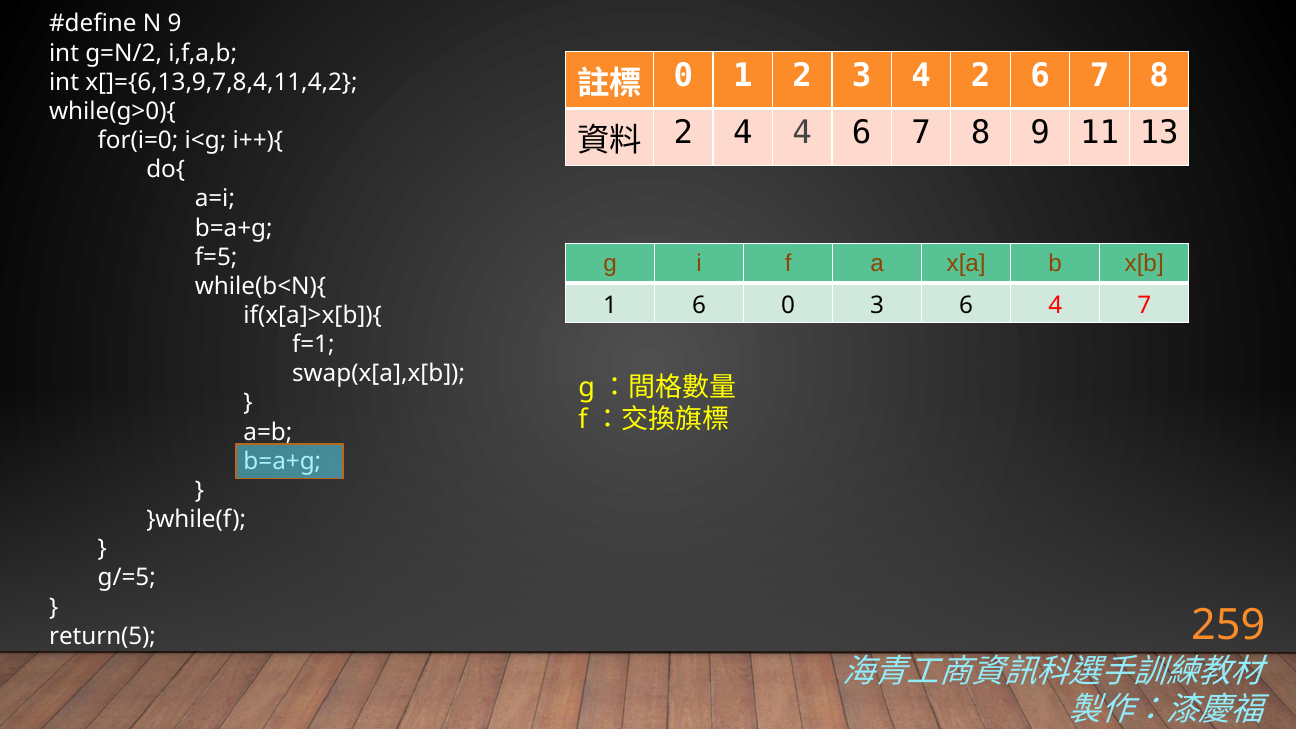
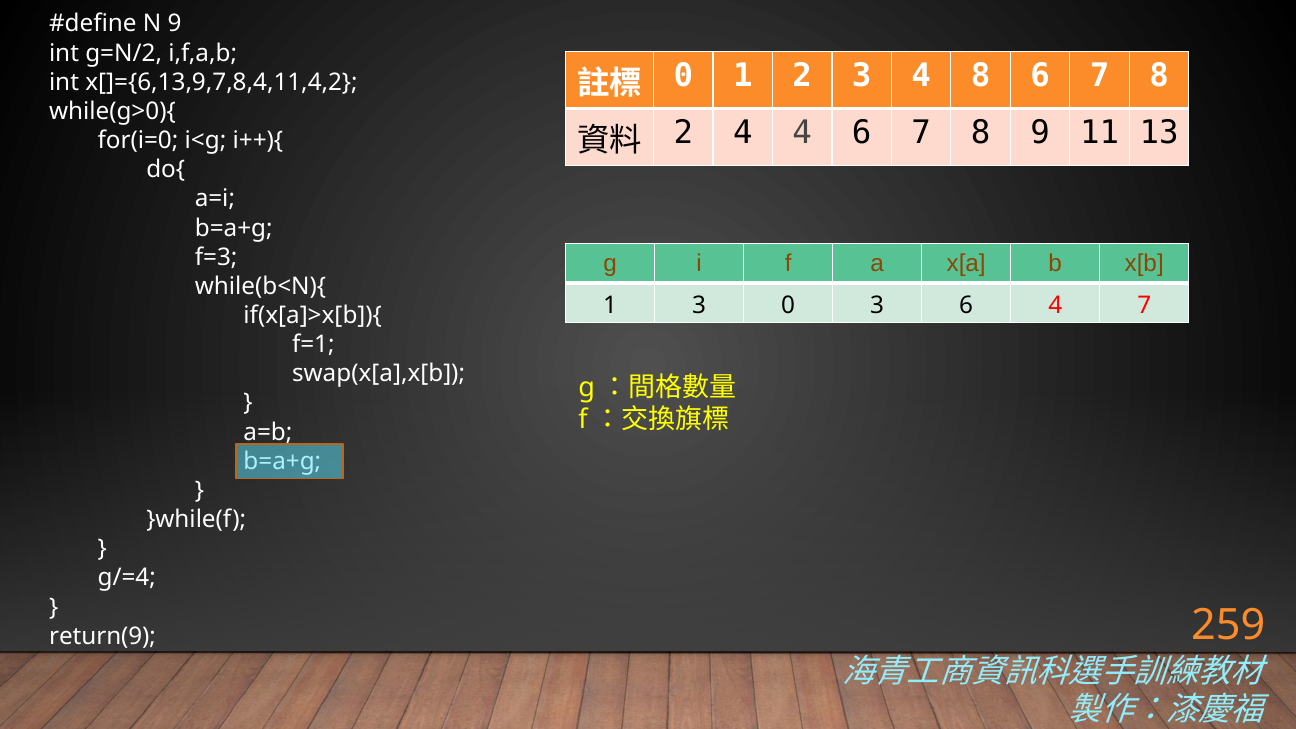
4 2: 2 -> 8 (981, 76)
f=5: f=5 -> f=3 (216, 257)
1 6: 6 -> 3 (699, 305)
g/=5: g/=5 -> g/=4 (127, 578)
return(5: return(5 -> return(9 (103, 636)
